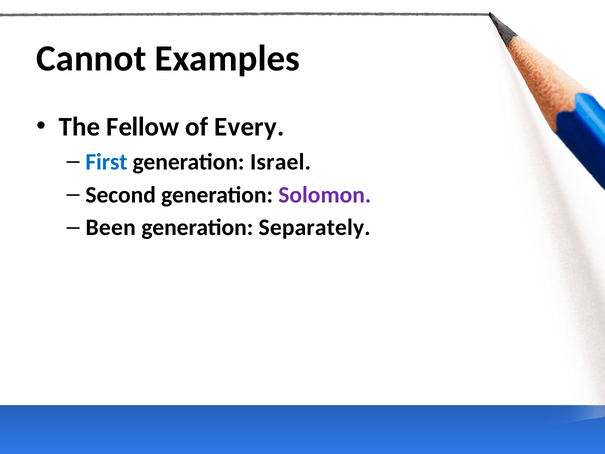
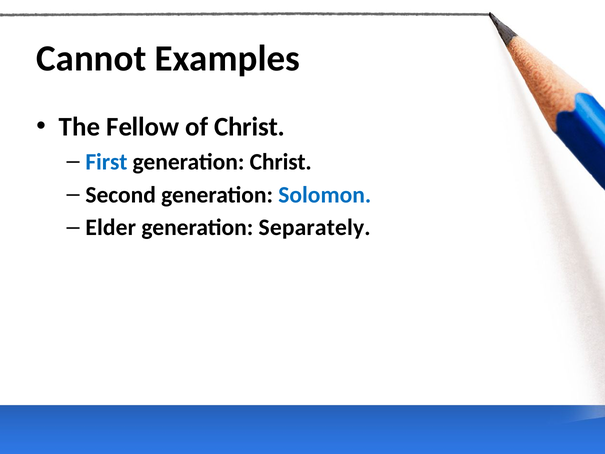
of Every: Every -> Christ (250, 127)
generation Israel: Israel -> Christ (281, 162)
Solomon colour: purple -> blue (325, 195)
Been: Been -> Elder (111, 228)
